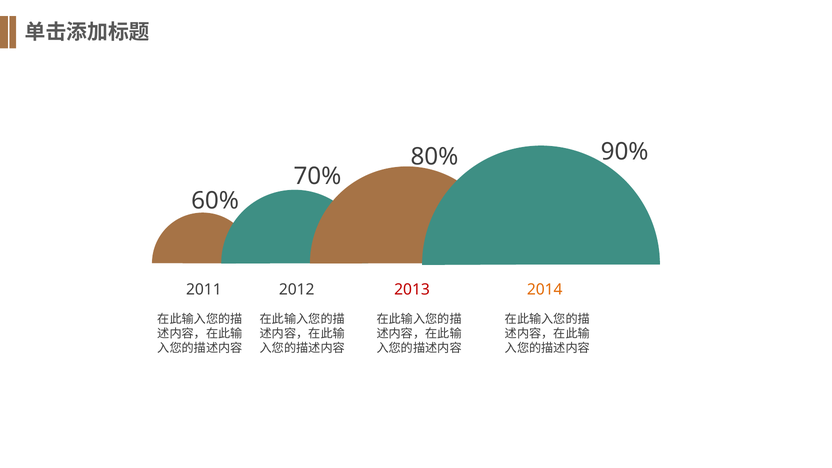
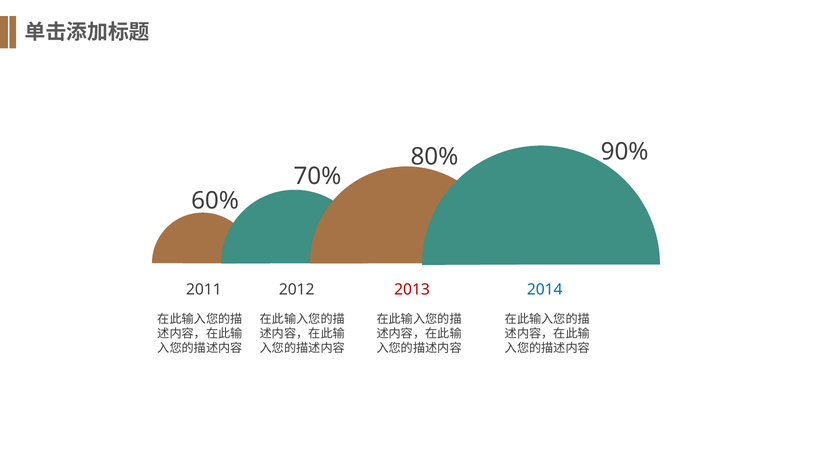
2014 colour: orange -> blue (545, 289)
